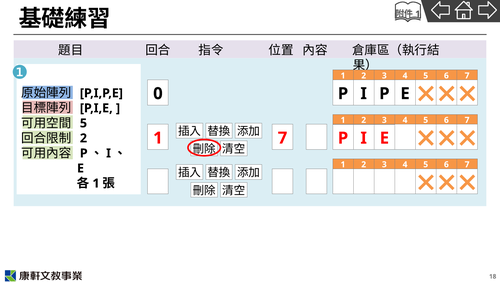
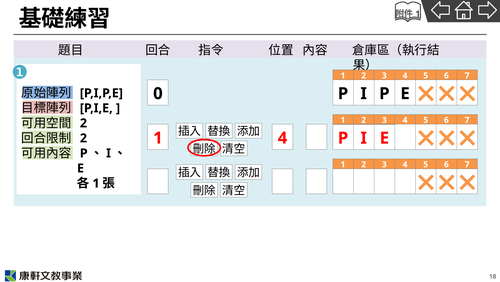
5: 5 -> 2 (83, 123)
1 7: 7 -> 4 (282, 138)
